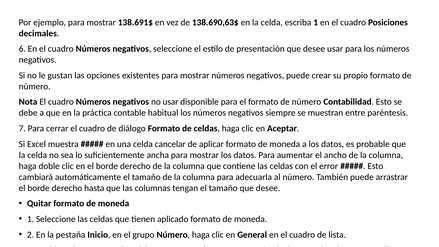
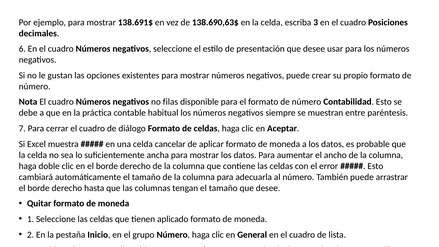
escriba 1: 1 -> 3 (316, 22)
no usar: usar -> filas (170, 102)
